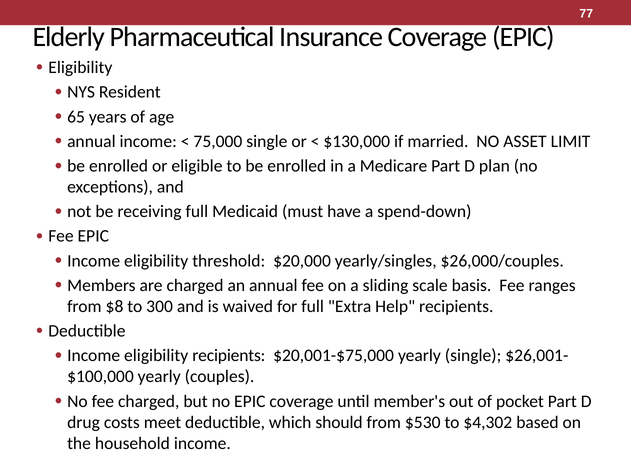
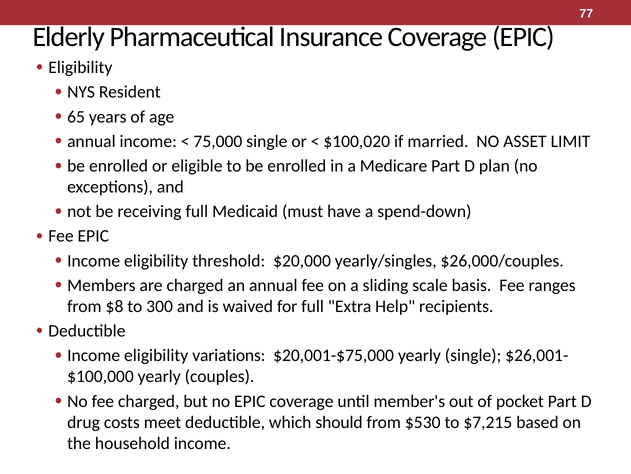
$130,000: $130,000 -> $100,020 (357, 141)
eligibility recipients: recipients -> variations (229, 355)
$4,302: $4,302 -> $7,215 (488, 422)
